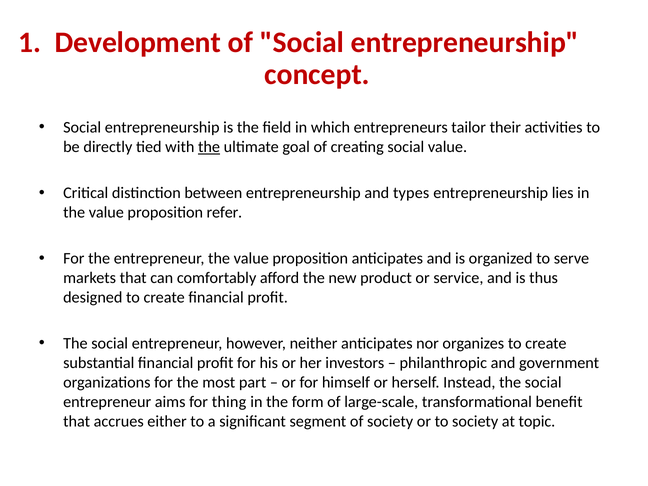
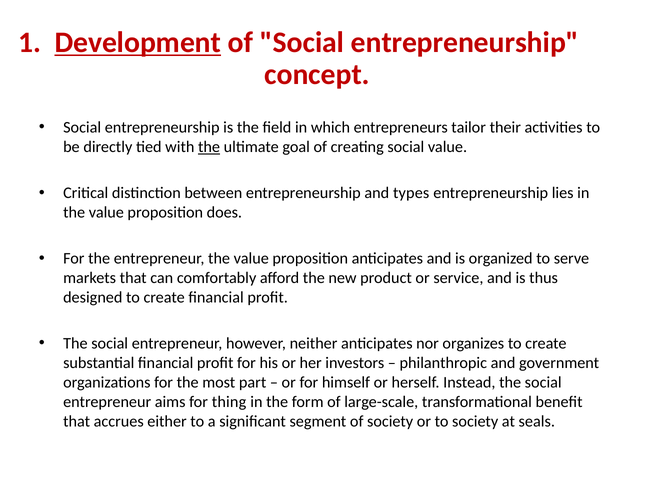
Development underline: none -> present (138, 43)
refer: refer -> does (224, 212)
topic: topic -> seals (537, 421)
